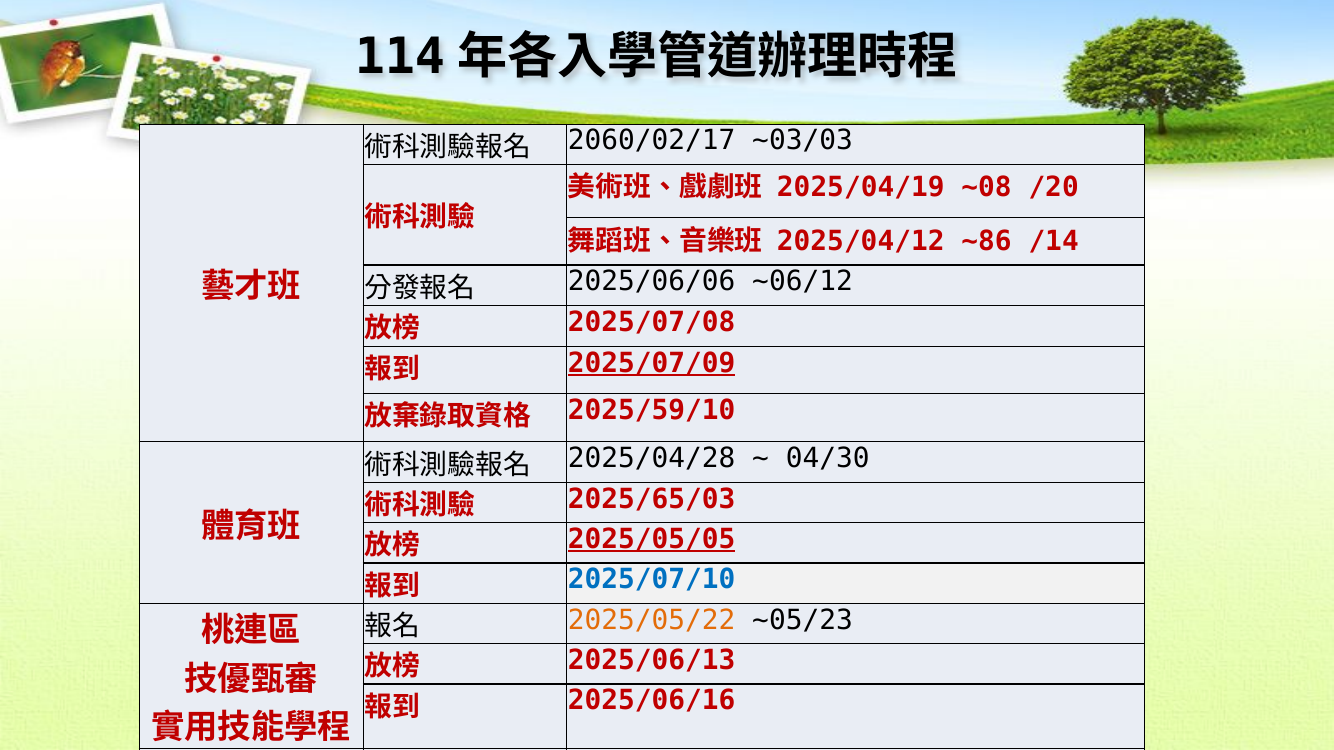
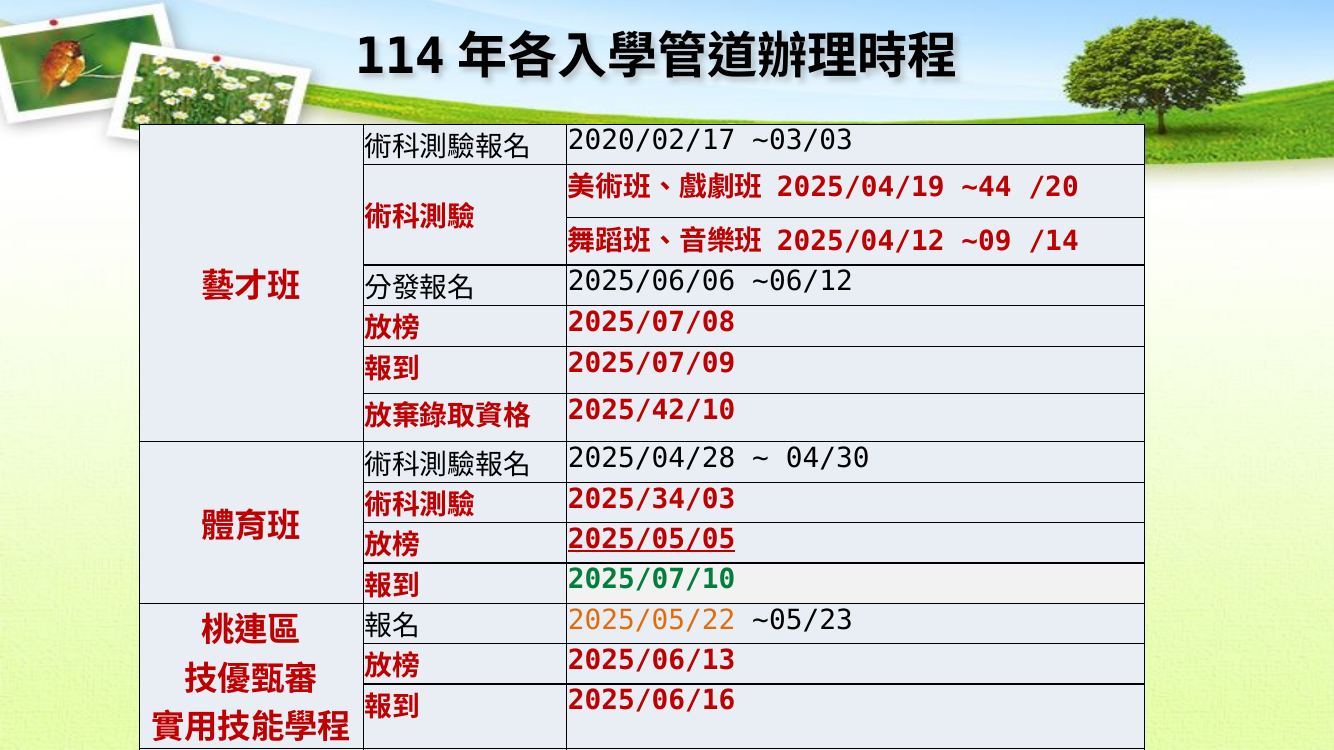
2060/02/17: 2060/02/17 -> 2020/02/17 (652, 141)
~08: ~08 -> ~44 (987, 188)
~86: ~86 -> ~09 (986, 241)
2025/07/09 underline: present -> none (652, 363)
2025/59/10: 2025/59/10 -> 2025/42/10 (652, 410)
2025/65/03: 2025/65/03 -> 2025/34/03 (652, 499)
2025/07/10 colour: blue -> green (652, 580)
